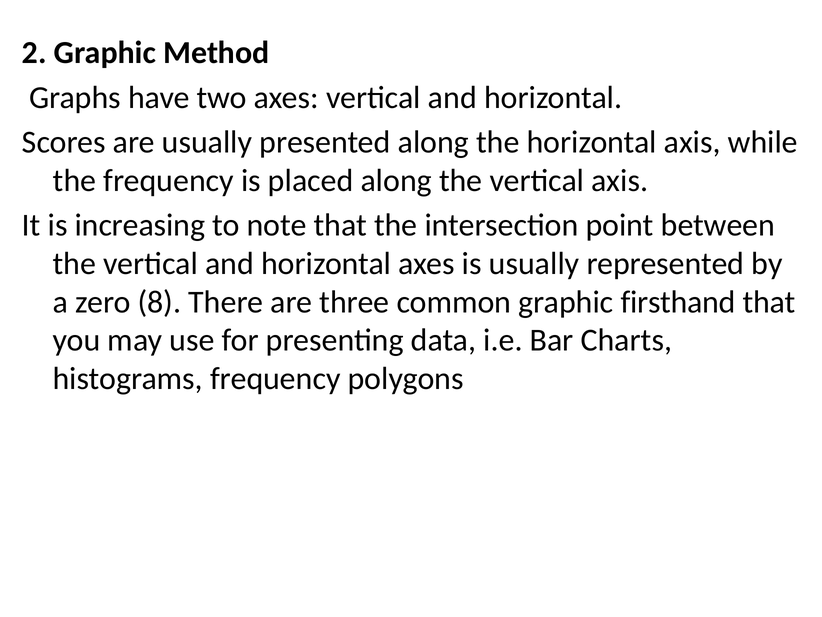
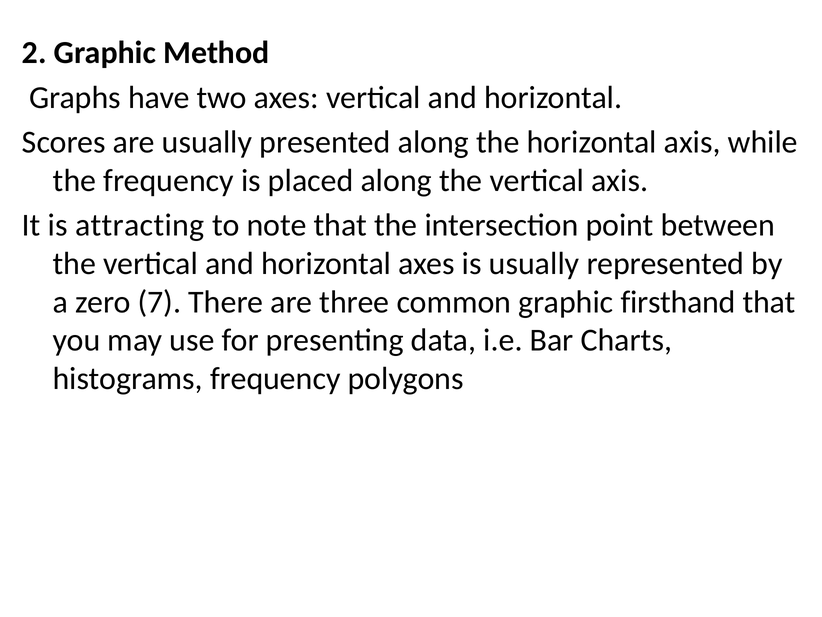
increasing: increasing -> attracting (140, 225)
8: 8 -> 7 (159, 302)
